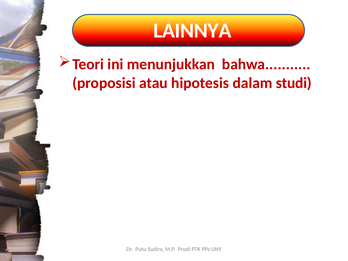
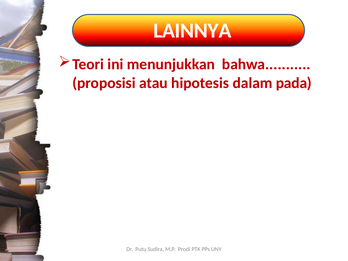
studi: studi -> pada (294, 83)
